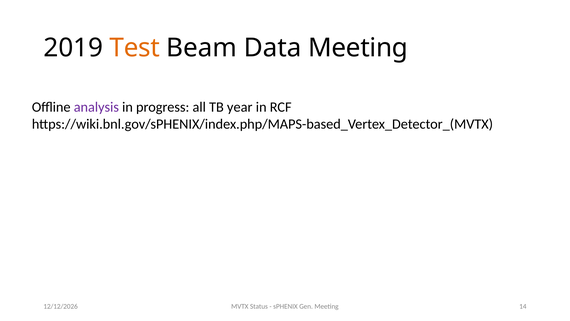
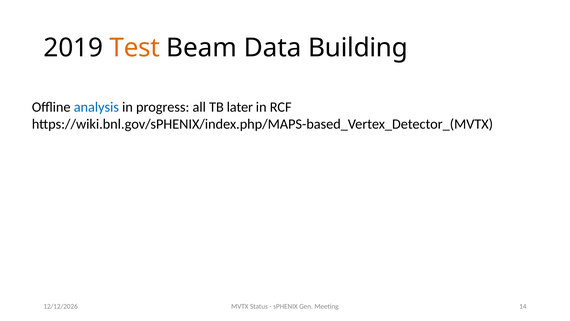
Data Meeting: Meeting -> Building (358, 48)
analysis colour: purple -> blue (96, 107)
year: year -> later (240, 107)
